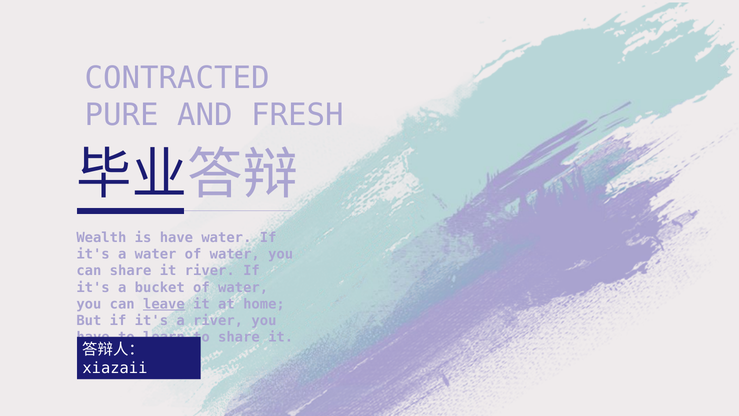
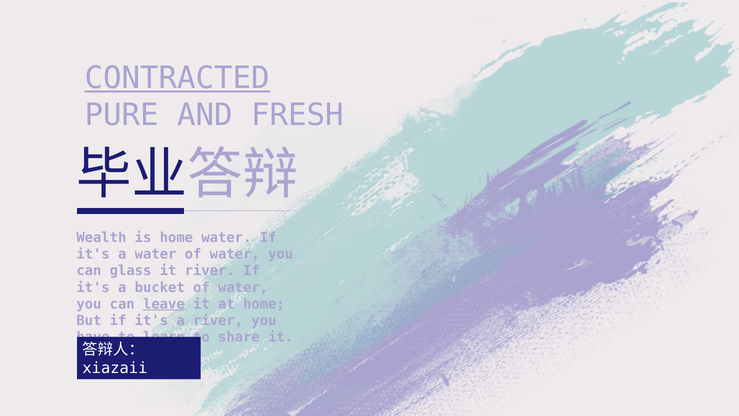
CONTRACTED underline: none -> present (177, 78)
is have: have -> home (176, 237)
can share: share -> glass (131, 271)
